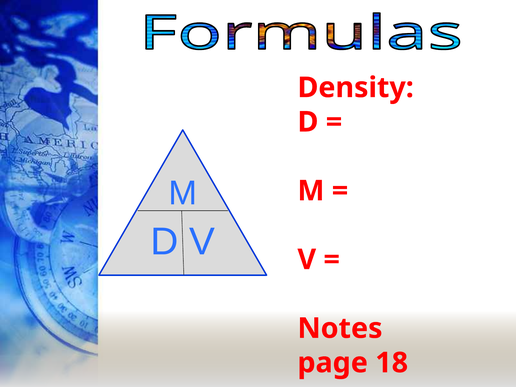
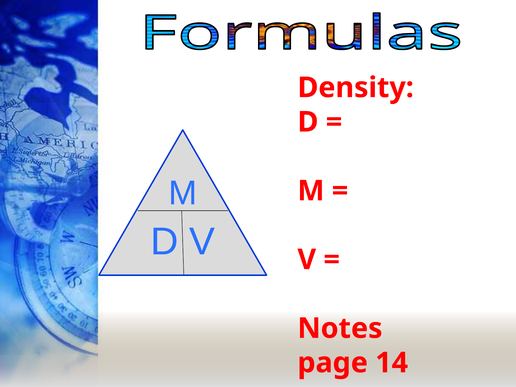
18: 18 -> 14 (392, 363)
